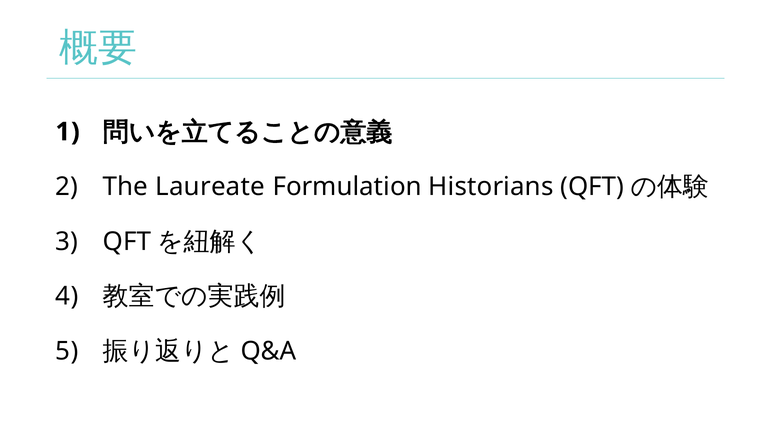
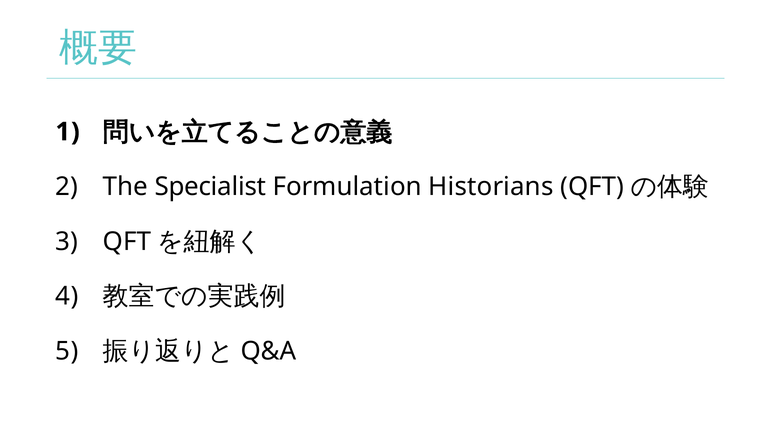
Laureate: Laureate -> Specialist (210, 186)
